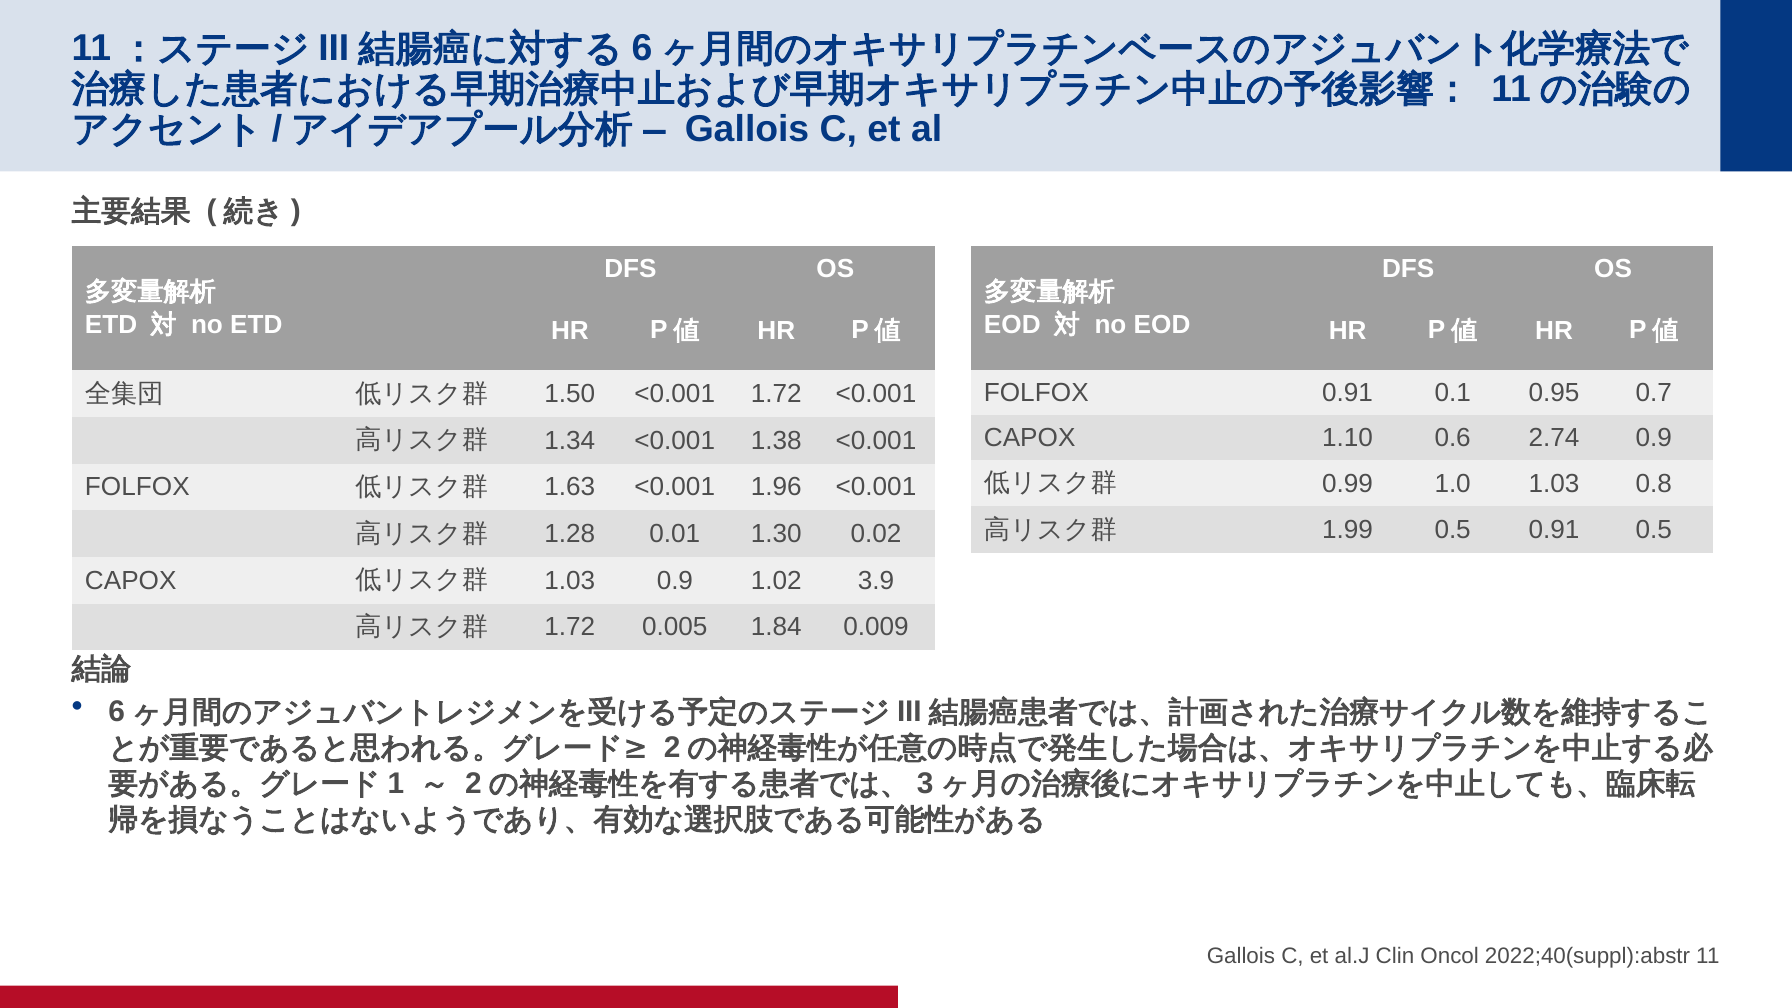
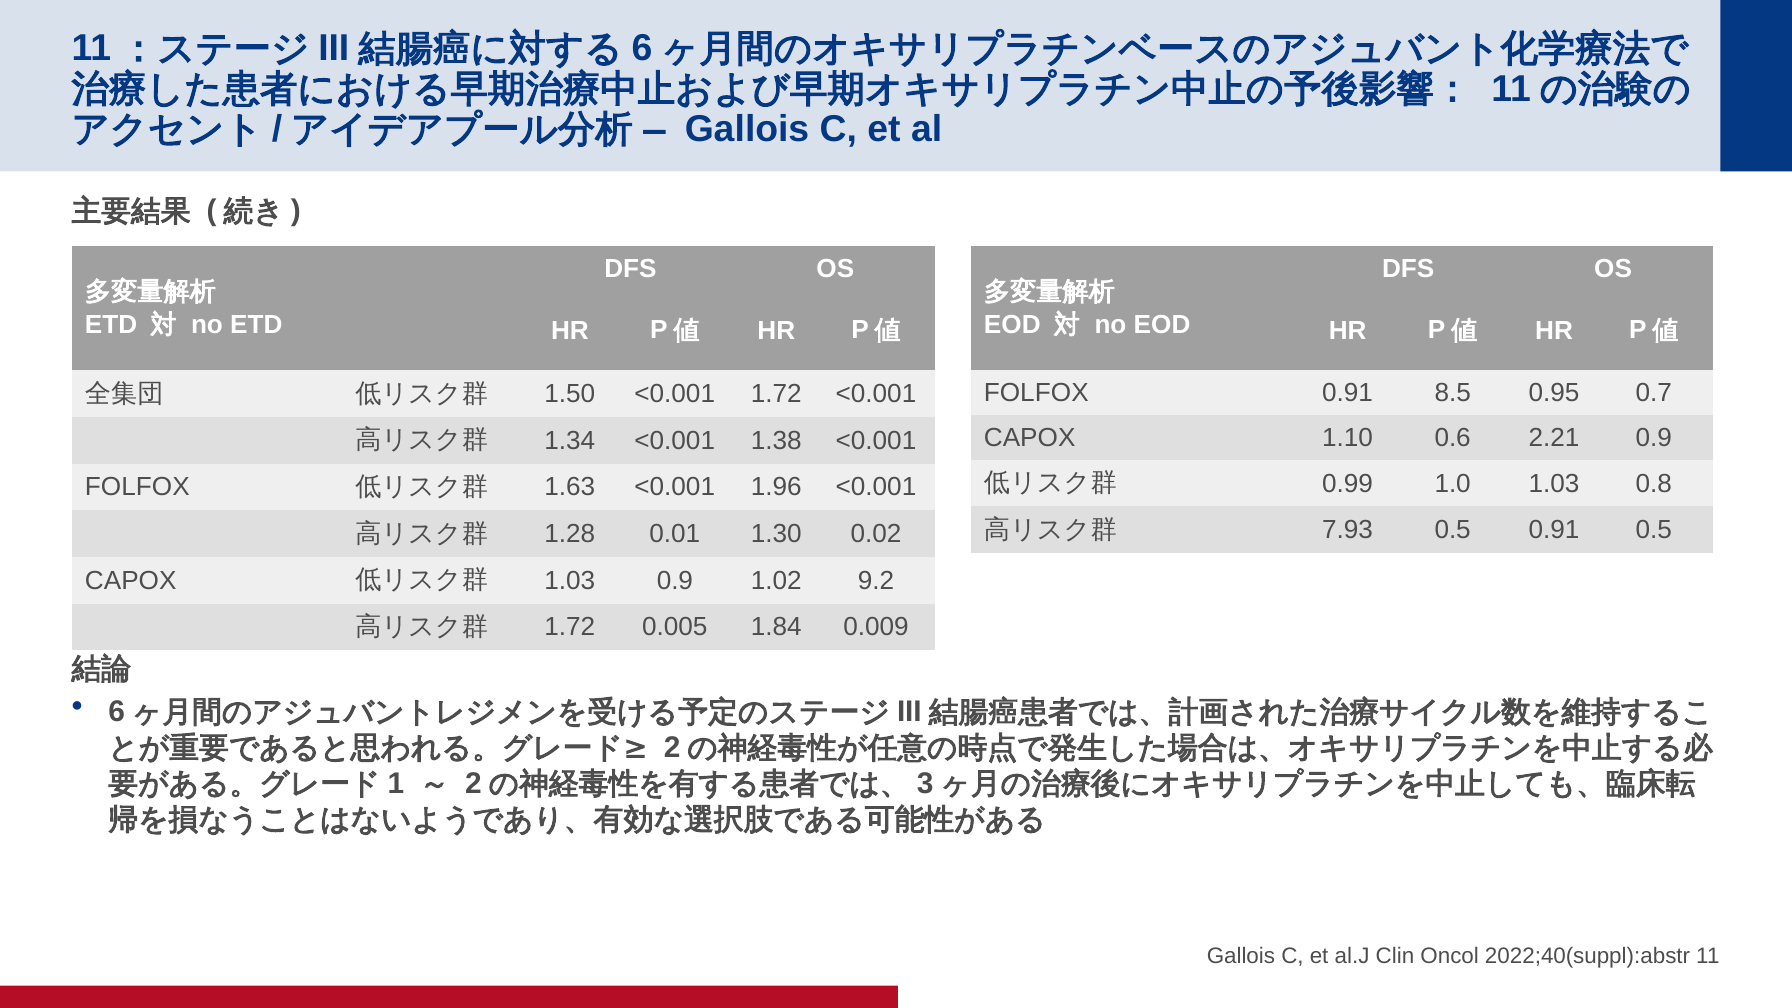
0.1: 0.1 -> 8.5 (1453, 393)
2.74: 2.74 -> 2.21 (1554, 438)
1.99: 1.99 -> 7.93 (1348, 530)
3.9: 3.9 -> 9.2 (876, 581)
